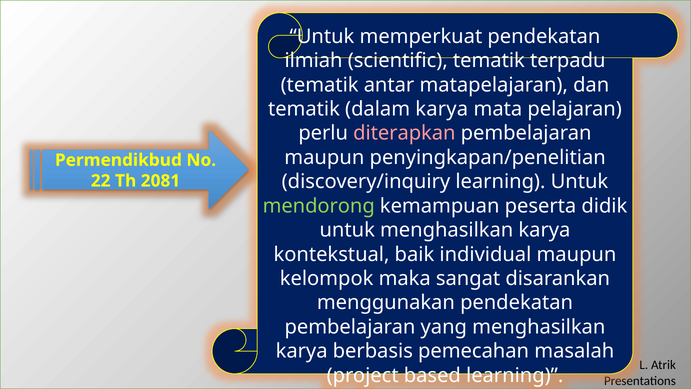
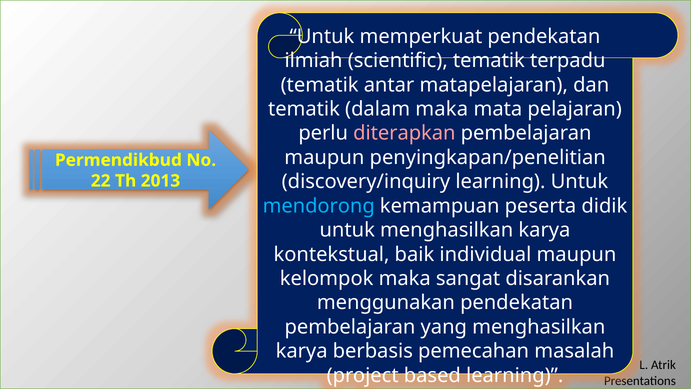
dalam karya: karya -> maka (442, 109)
2081: 2081 -> 2013 (160, 181)
mendorong colour: light green -> light blue (319, 206)
